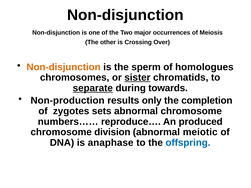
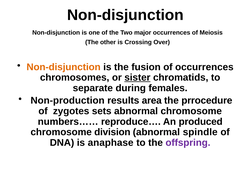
sperm: sperm -> fusion (146, 67)
of homologues: homologues -> occurrences (204, 67)
separate underline: present -> none (93, 88)
towards: towards -> females (168, 88)
only: only -> area (152, 101)
completion: completion -> prrocedure (207, 101)
meiotic: meiotic -> spindle (200, 132)
offspring colour: blue -> purple (188, 143)
